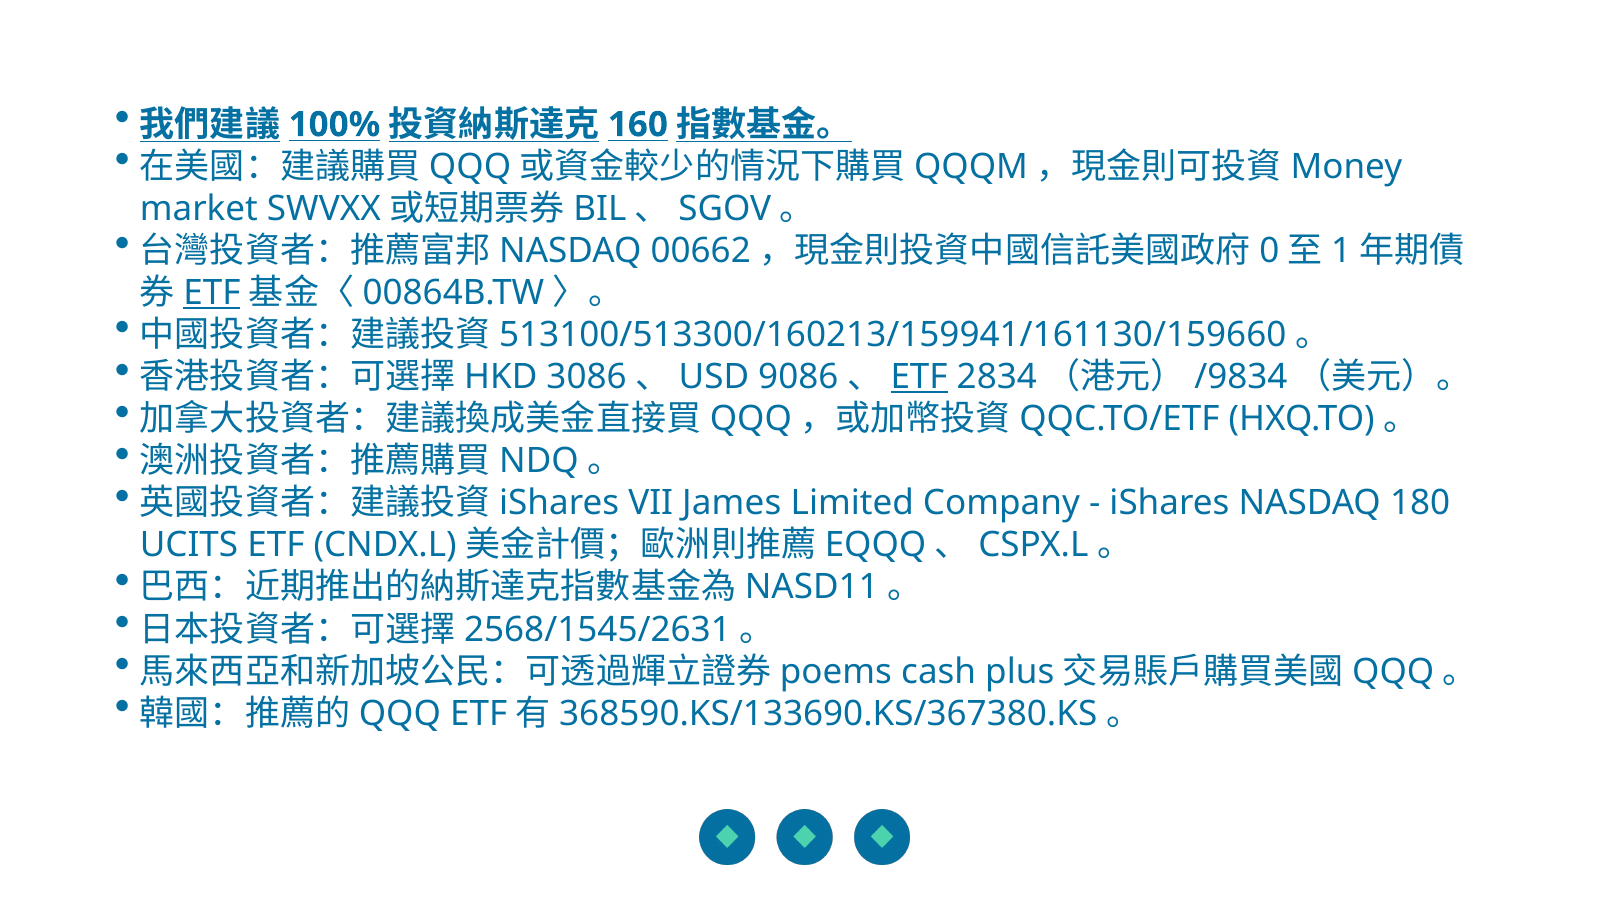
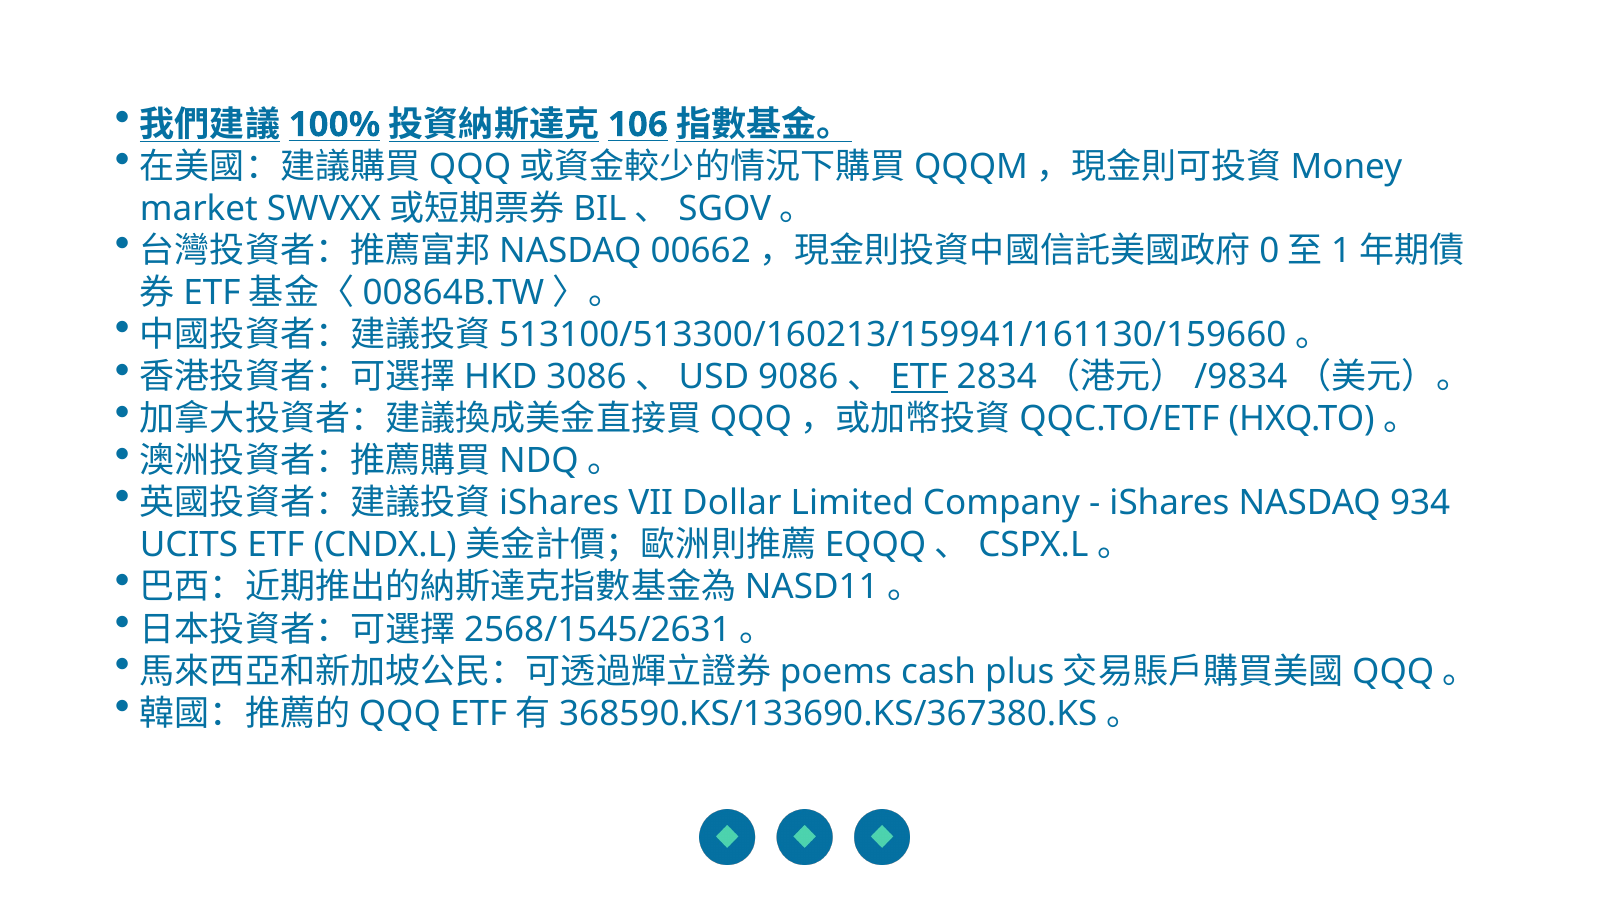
160: 160 -> 106 (638, 125)
ETF underline: present -> none (212, 293)
James: James -> Dollar (732, 503)
180: 180 -> 934 (1420, 503)
